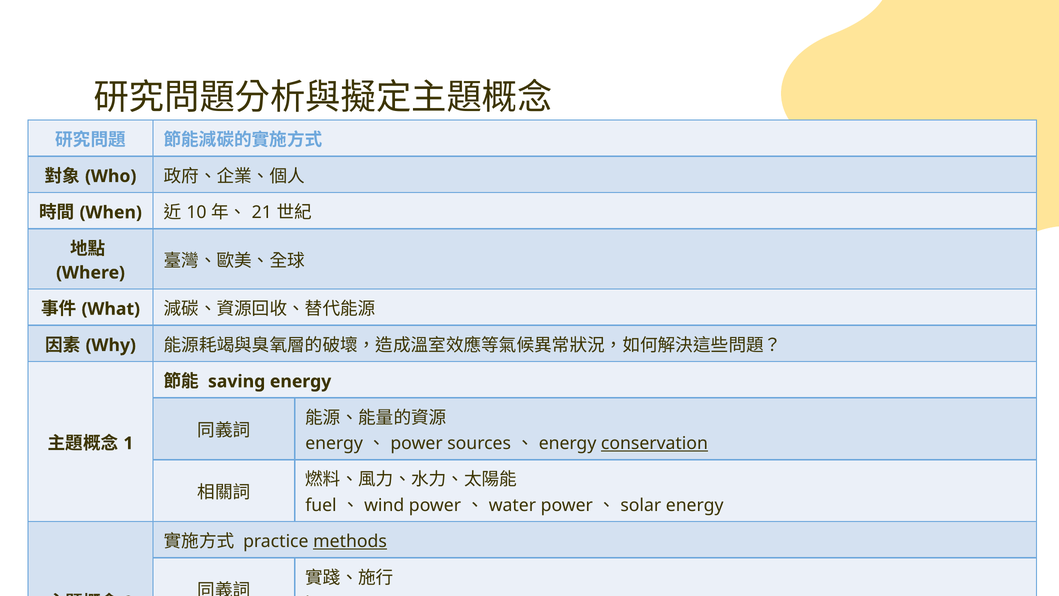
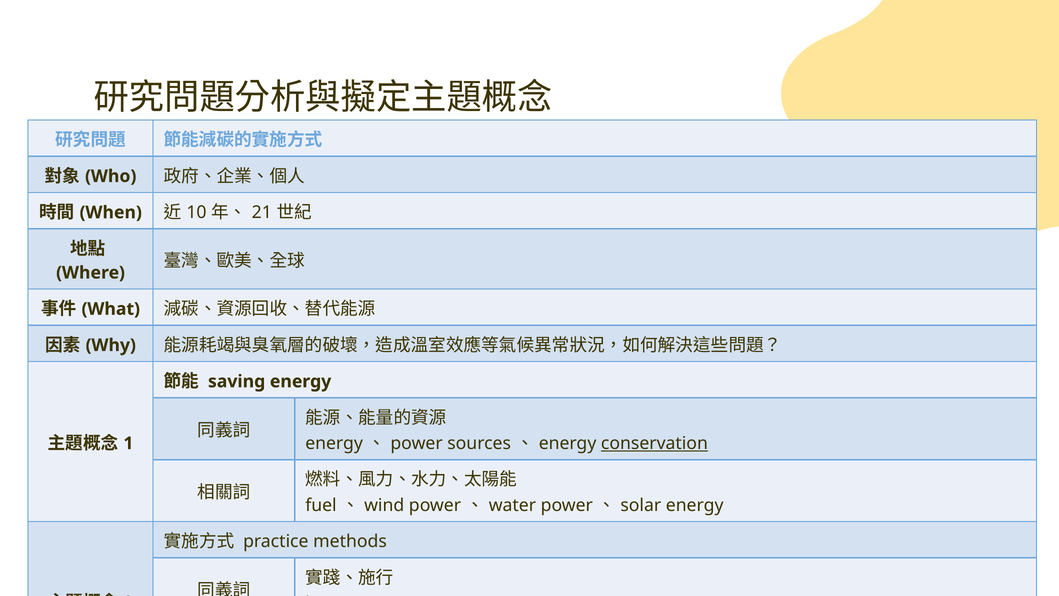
methods underline: present -> none (350, 541)
